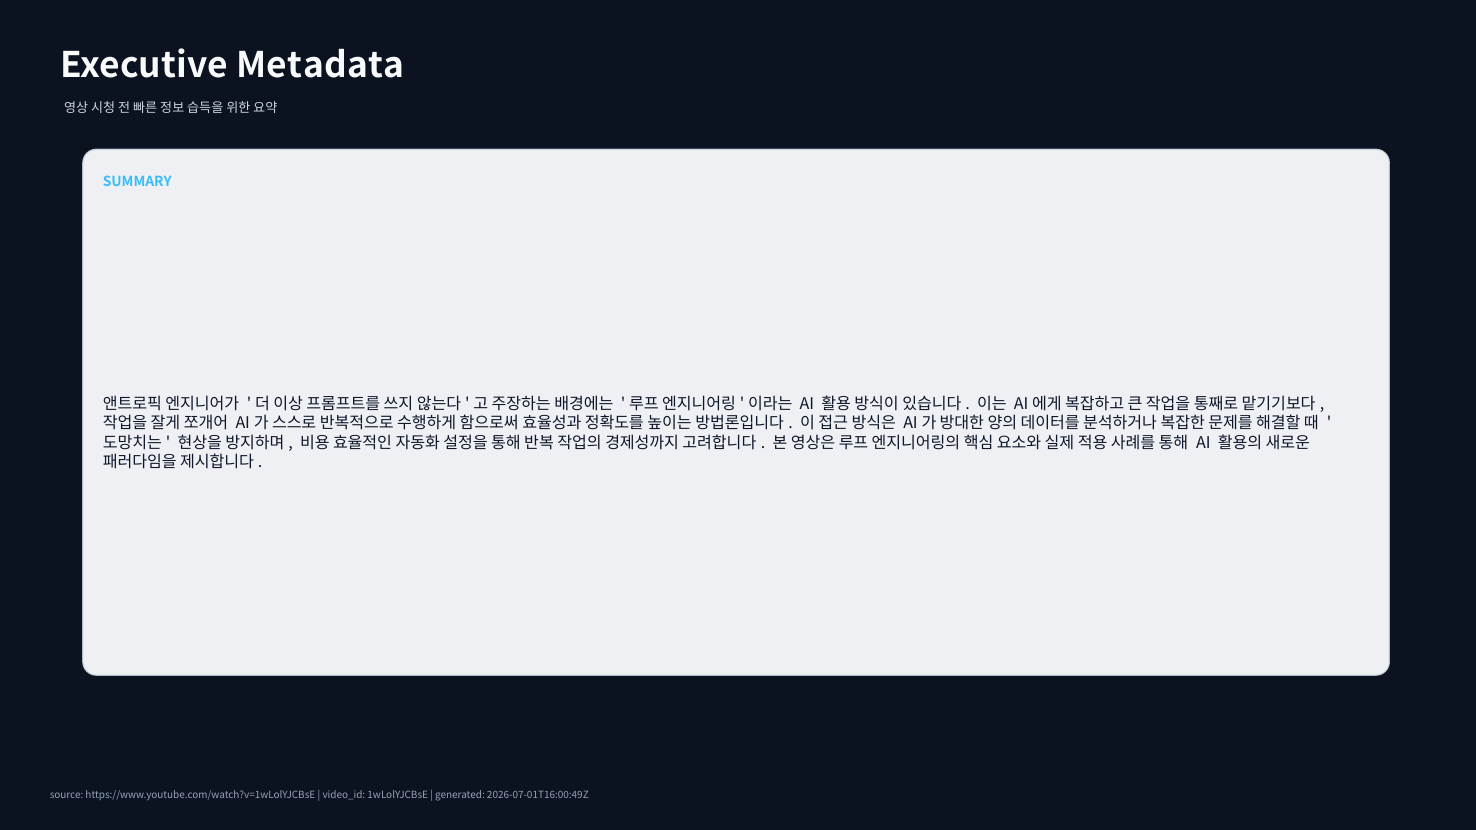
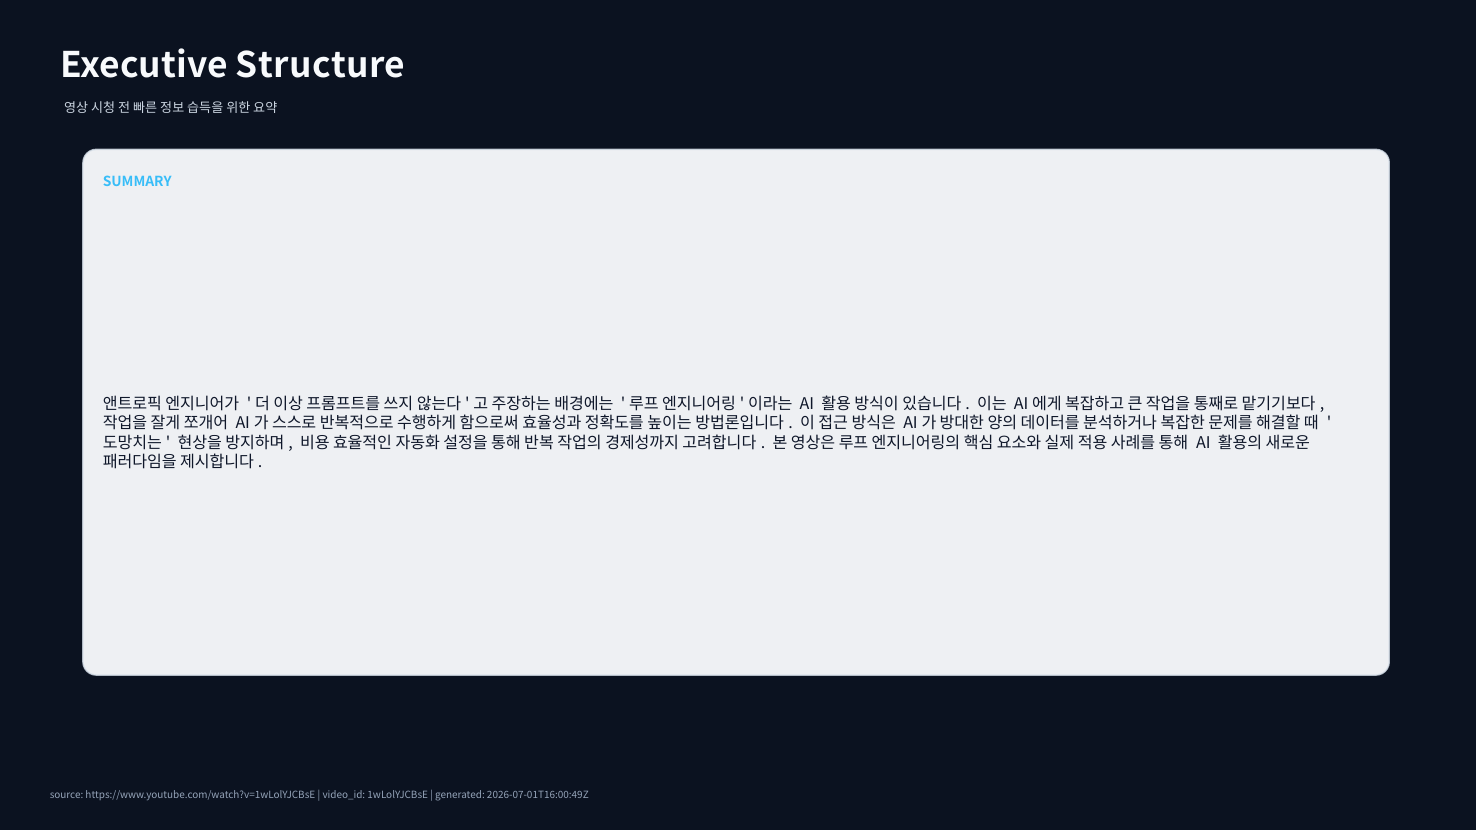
Metadata: Metadata -> Structure (321, 66)
